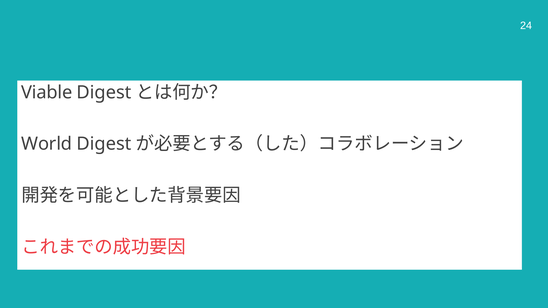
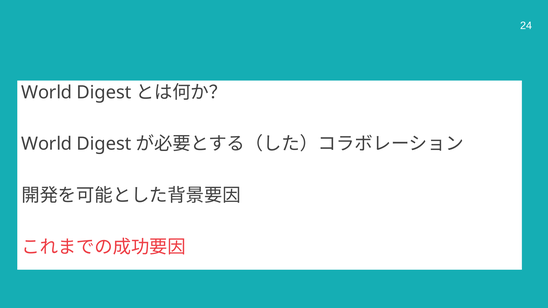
Viable: Viable -> World (47, 92)
